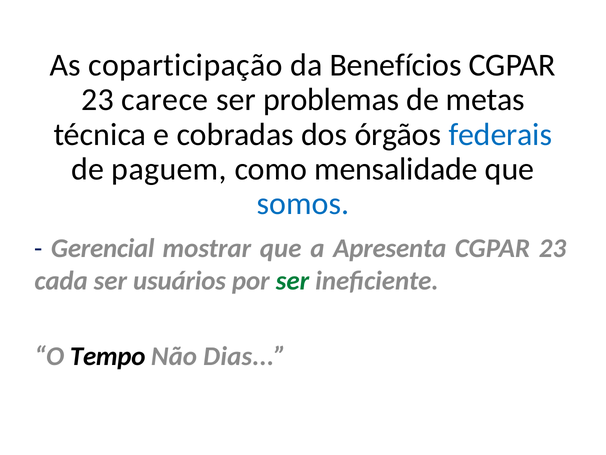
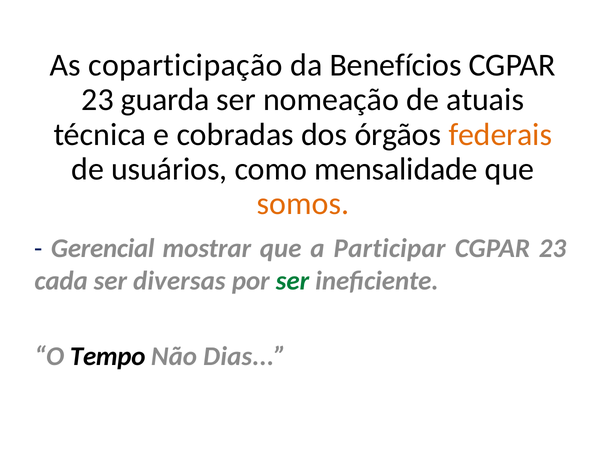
carece: carece -> guarda (165, 100)
problemas: problemas -> nomeação (331, 100)
metas: metas -> atuais (485, 100)
federais colour: blue -> orange (500, 134)
paguem: paguem -> usuários (169, 169)
somos colour: blue -> orange (303, 203)
Apresenta: Apresenta -> Participar (390, 248)
usuários: usuários -> diversas (179, 281)
